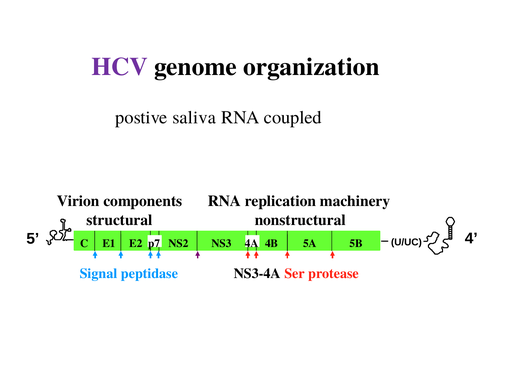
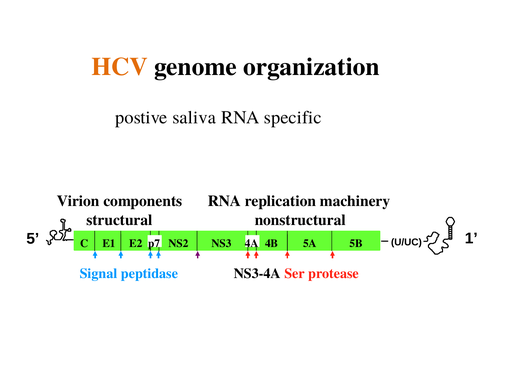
HCV colour: purple -> orange (120, 67)
coupled: coupled -> specific (293, 117)
4: 4 -> 1 (471, 238)
